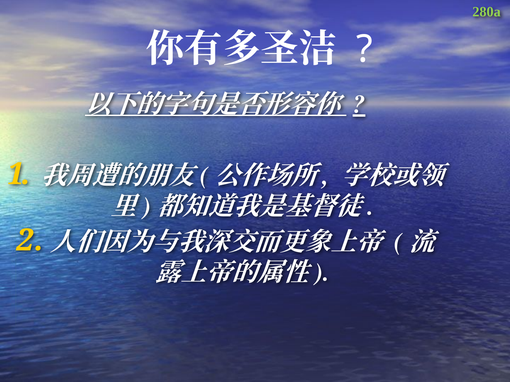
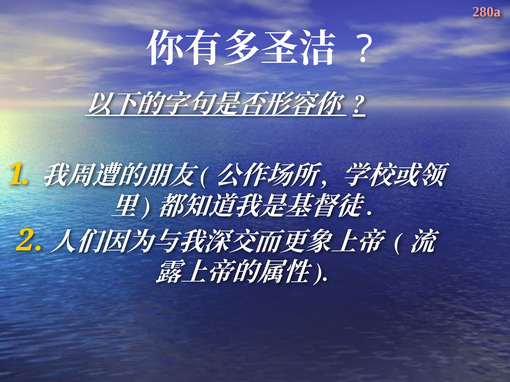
280a colour: light green -> pink (487, 12)
